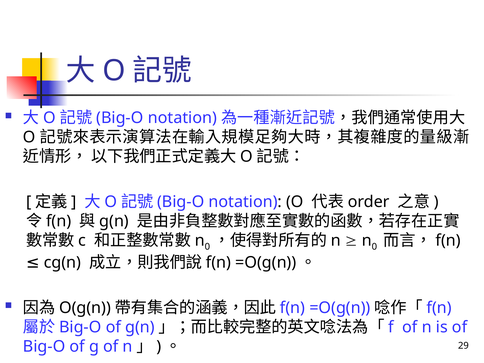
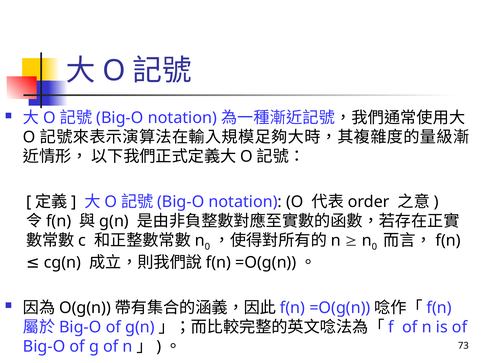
29: 29 -> 73 (463, 346)
